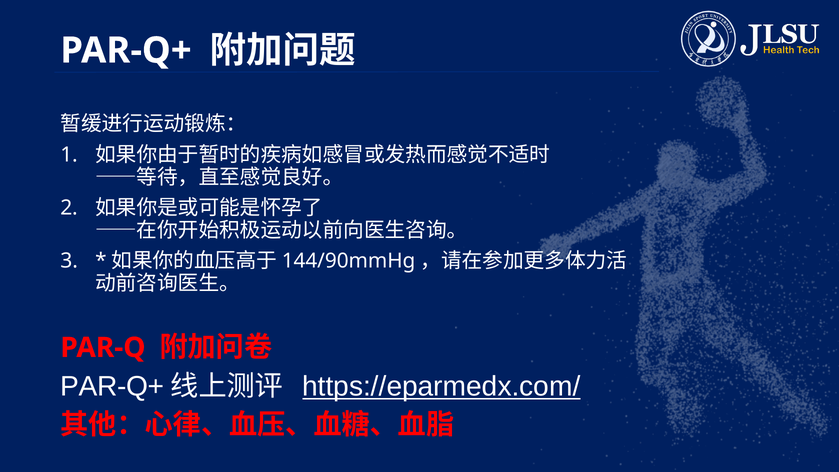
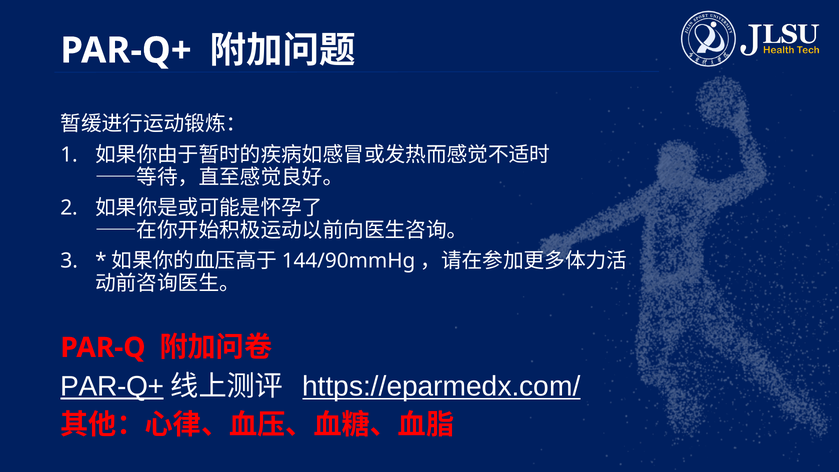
PAR-Q+ underline: none -> present (112, 386)
